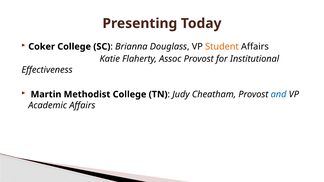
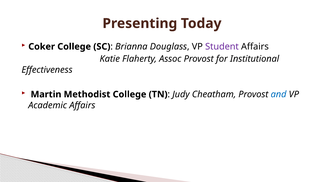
Student colour: orange -> purple (222, 47)
